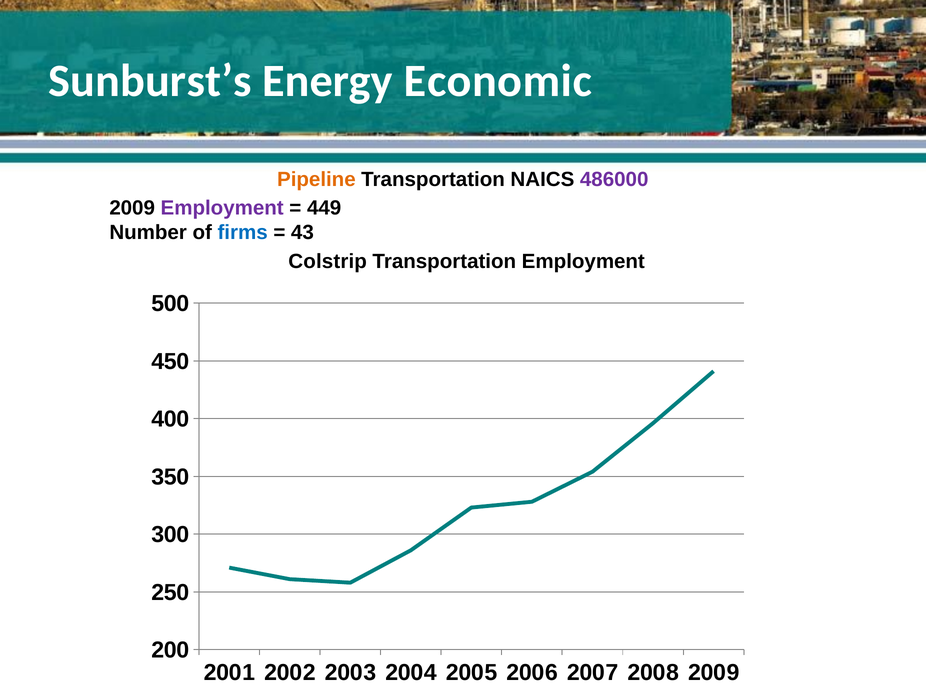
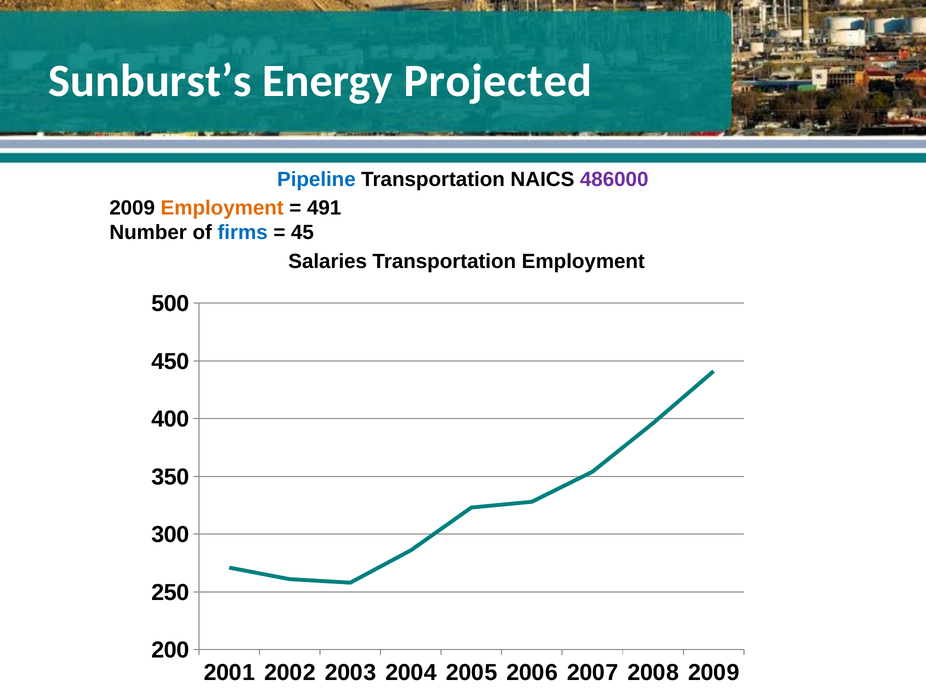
Economic: Economic -> Projected (498, 81)
Pipeline colour: orange -> blue (316, 179)
Employment colour: purple -> orange (222, 208)
449: 449 -> 491 (324, 208)
43: 43 -> 45 (302, 233)
Colstrip: Colstrip -> Salaries (328, 262)
